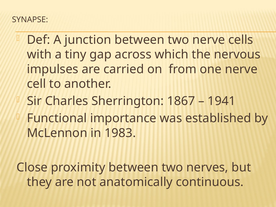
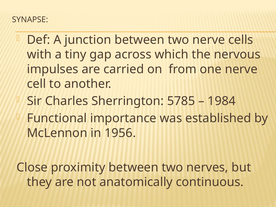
1867: 1867 -> 5785 (181, 101)
1941: 1941 -> 1984 (222, 101)
1983: 1983 -> 1956 (120, 133)
